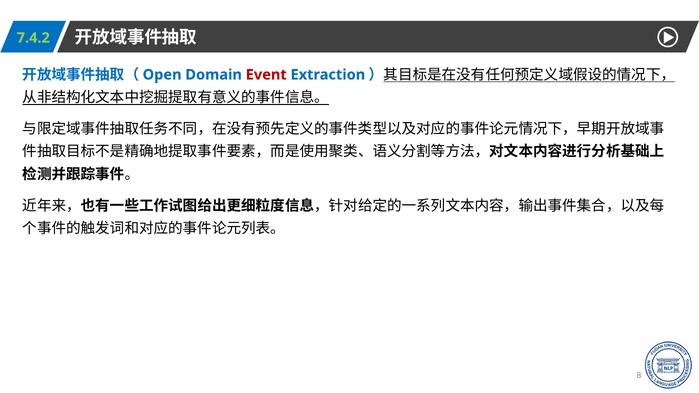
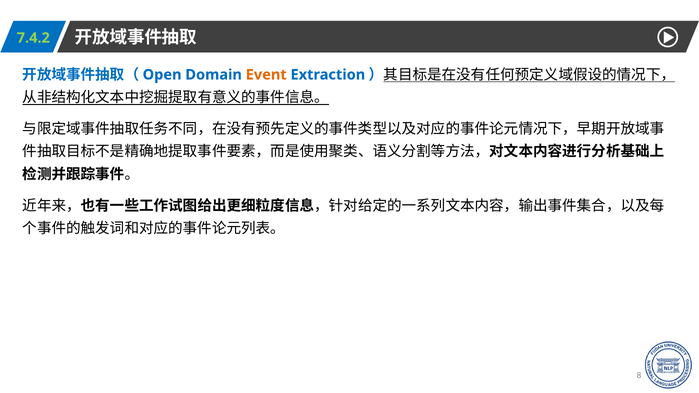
Event colour: red -> orange (266, 75)
